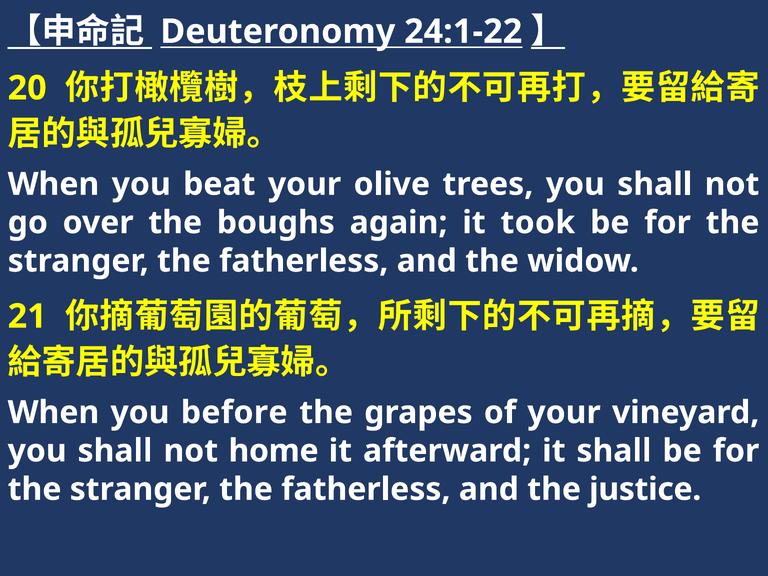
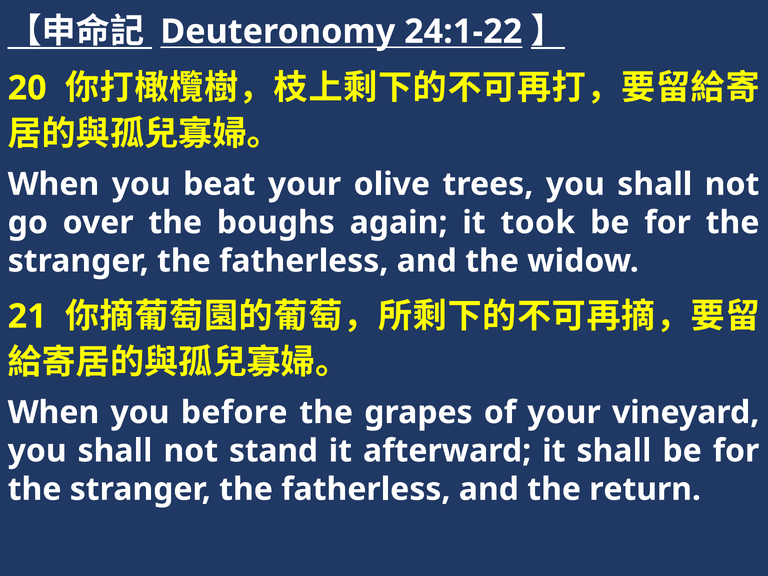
home: home -> stand (274, 451)
justice: justice -> return (645, 489)
